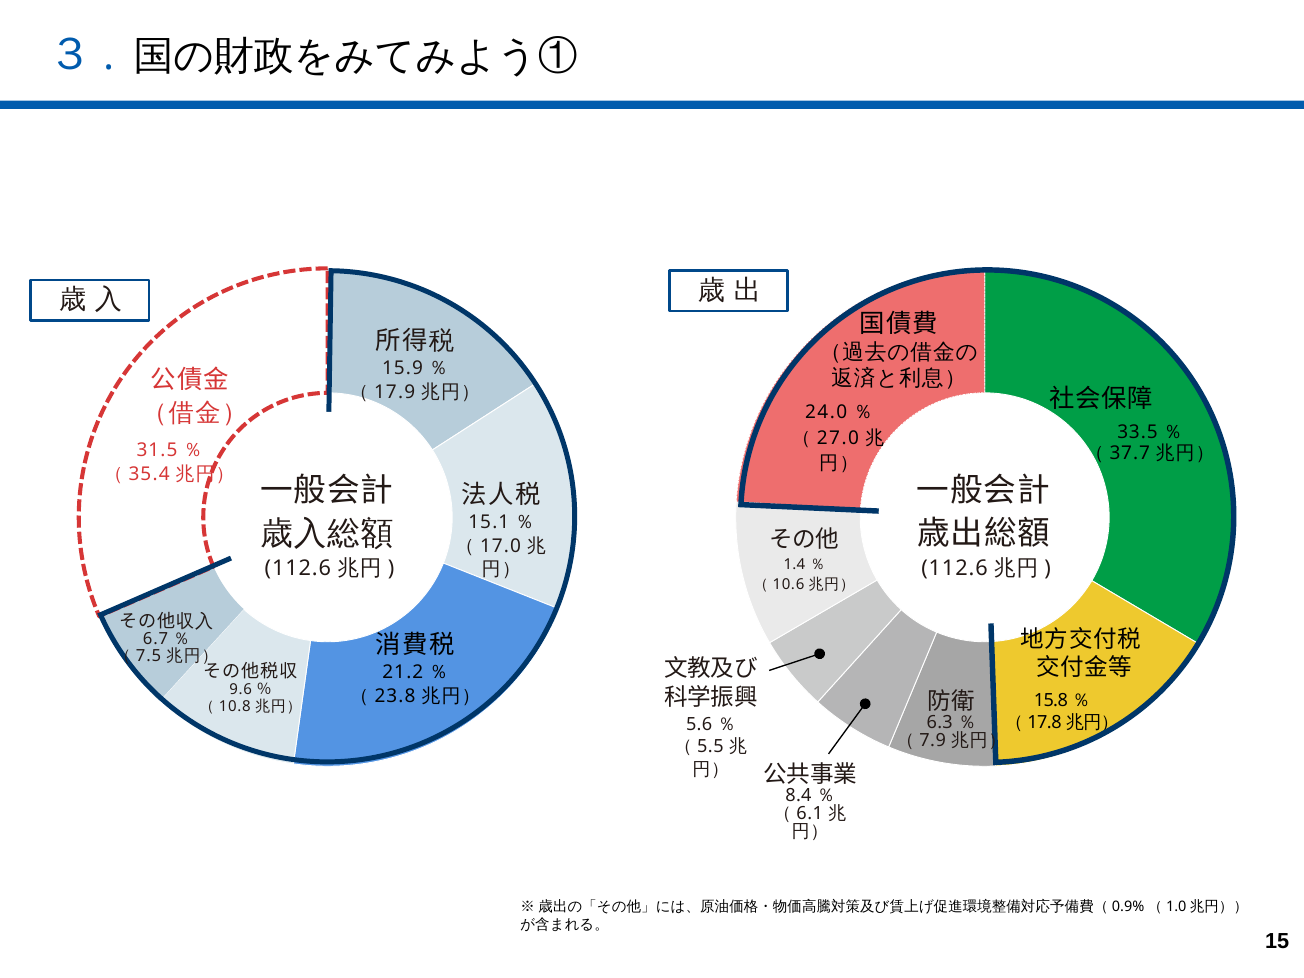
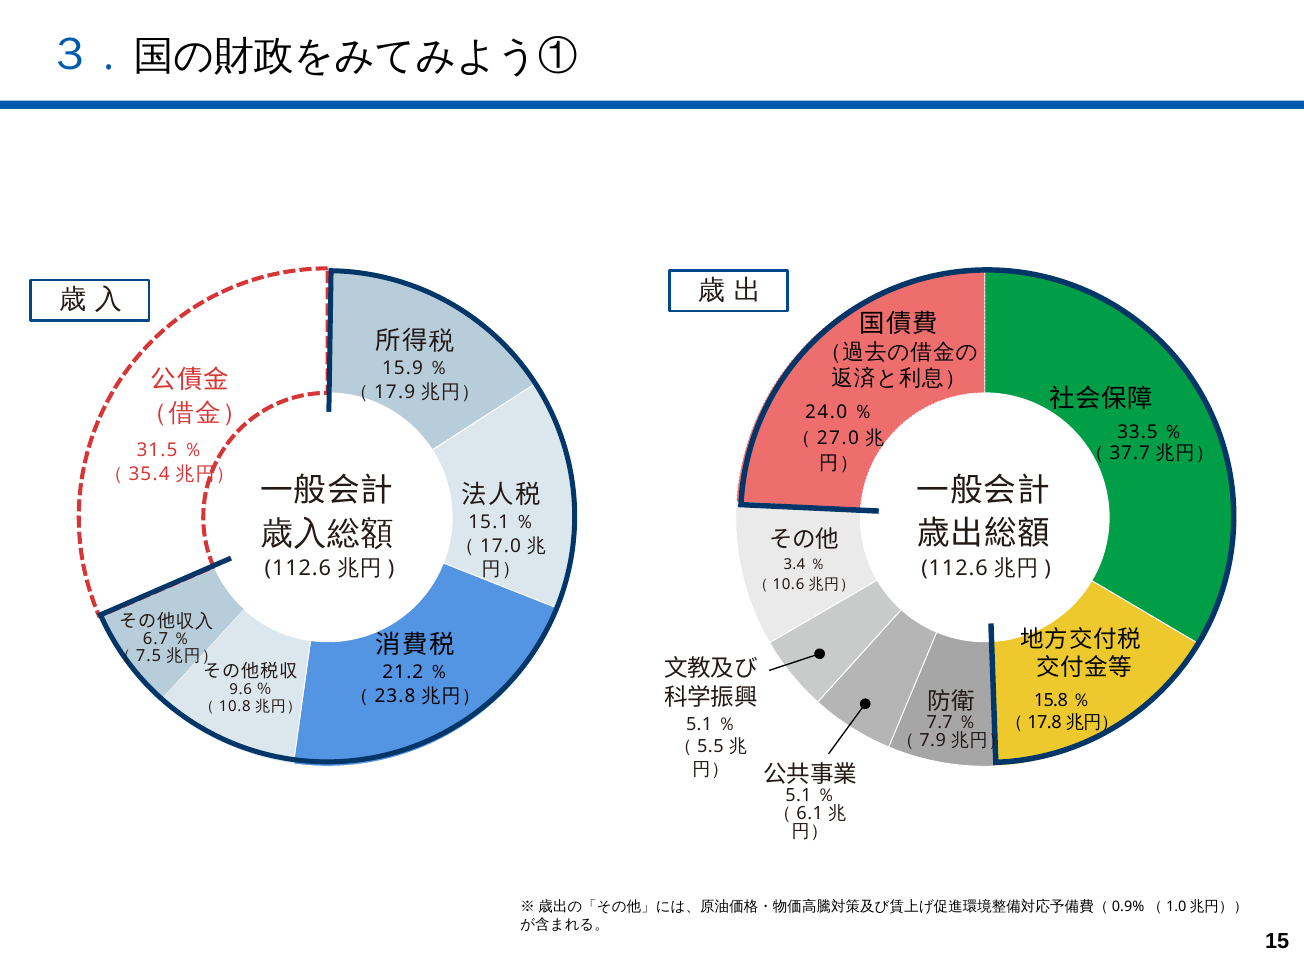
1.4: 1.4 -> 3.4 (794, 564)
6.3: 6.3 -> 7.7 (940, 723)
5.6: 5.6 -> 5.1 (699, 725)
8.4: 8.4 -> 5.1 (798, 796)
